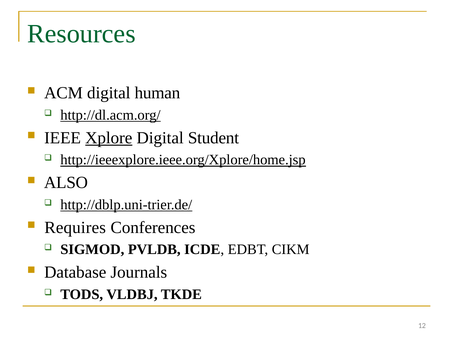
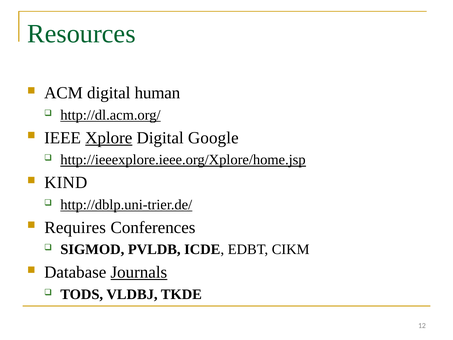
Student: Student -> Google (213, 138)
ALSO: ALSO -> KIND (66, 183)
Journals underline: none -> present (139, 272)
